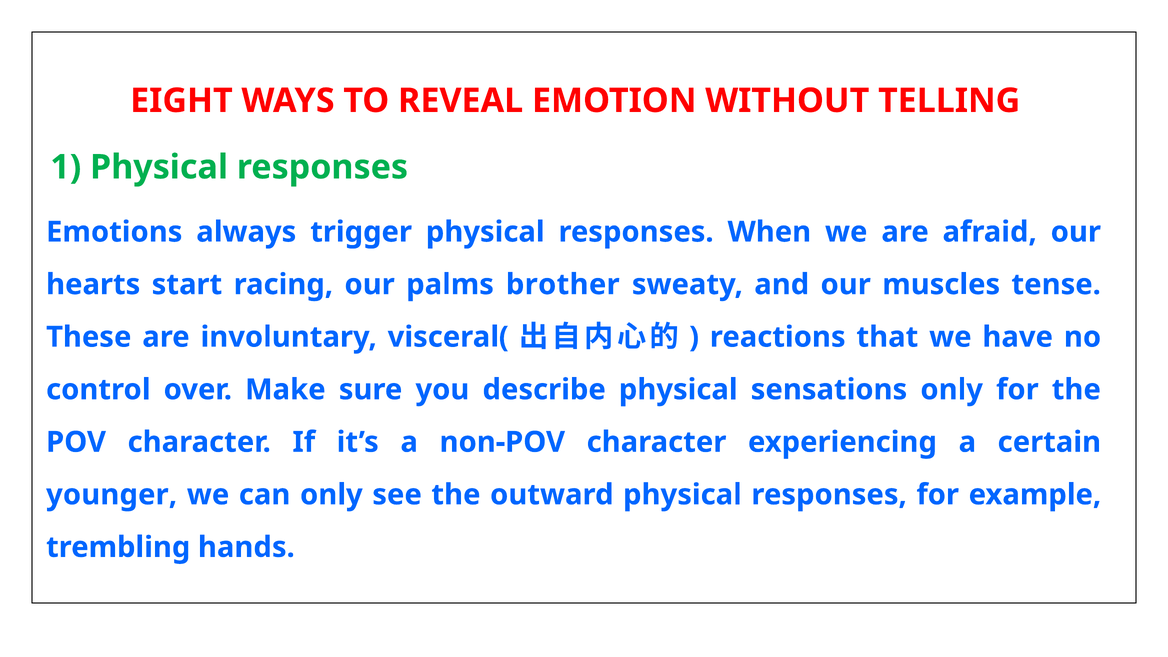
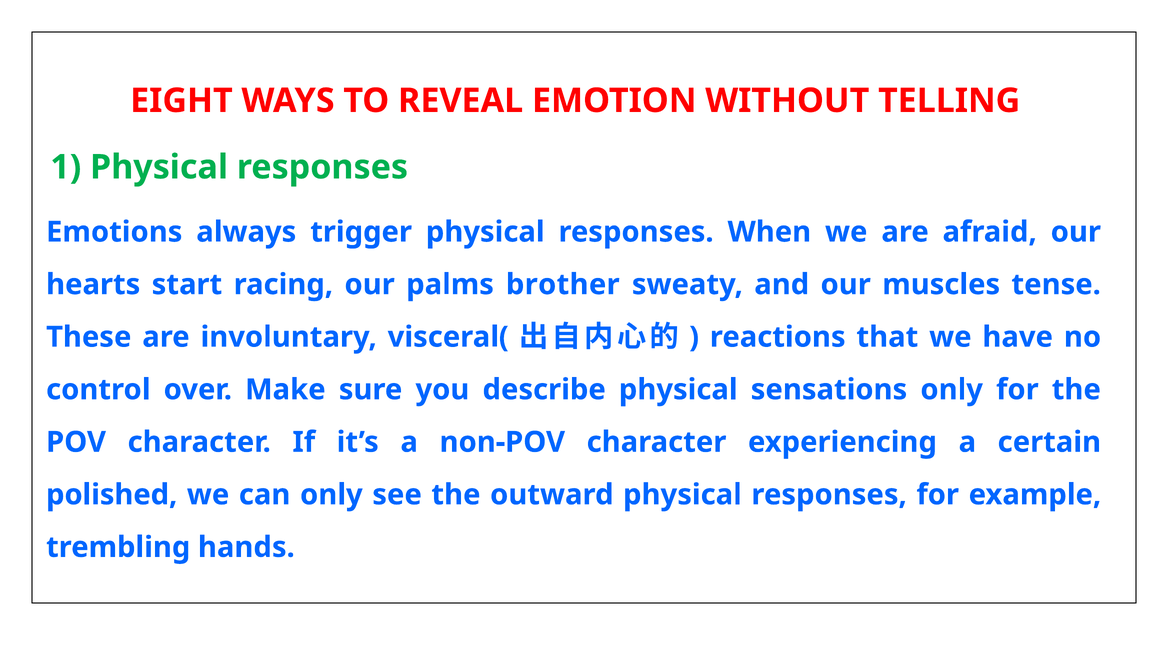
younger: younger -> polished (112, 495)
